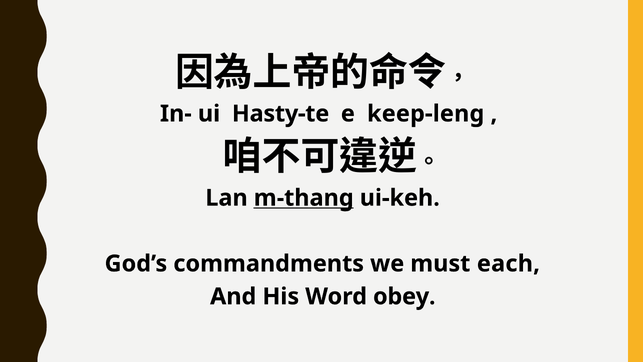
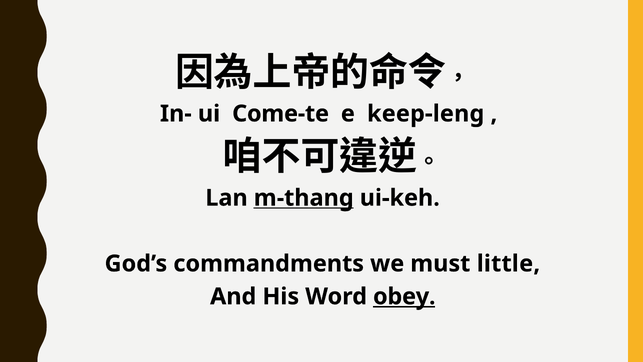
Hasty-te: Hasty-te -> Come-te (281, 114)
each: each -> little (508, 263)
obey underline: none -> present (404, 296)
